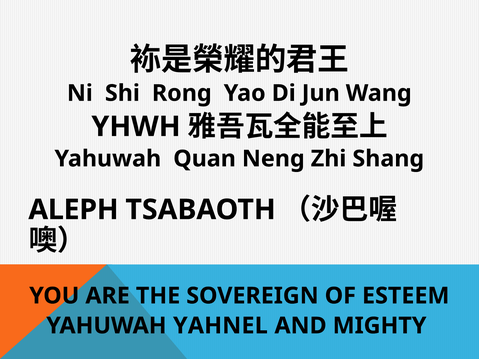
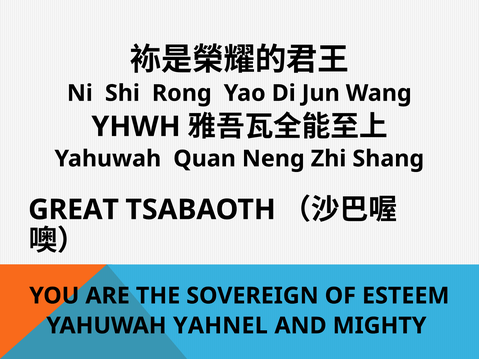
ALEPH: ALEPH -> GREAT (73, 210)
